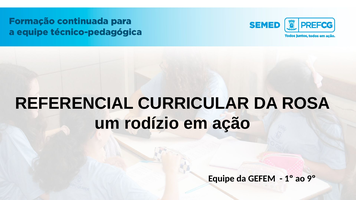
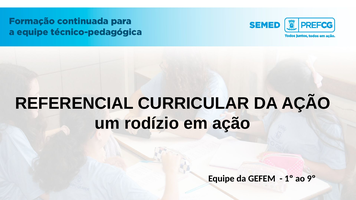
DA ROSA: ROSA -> AÇÃO (306, 104)
